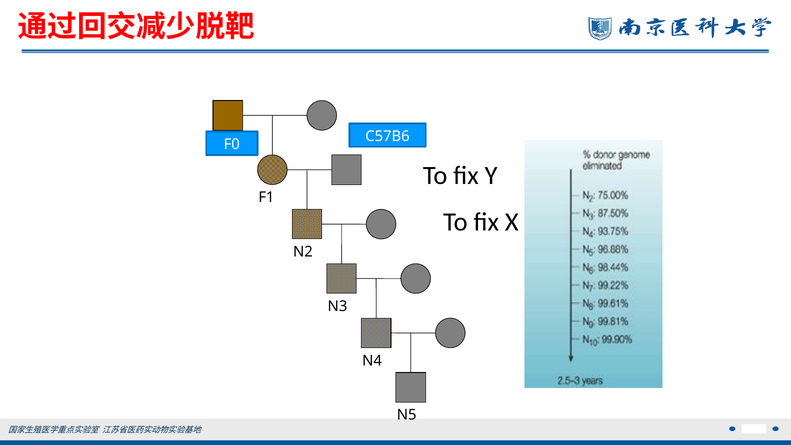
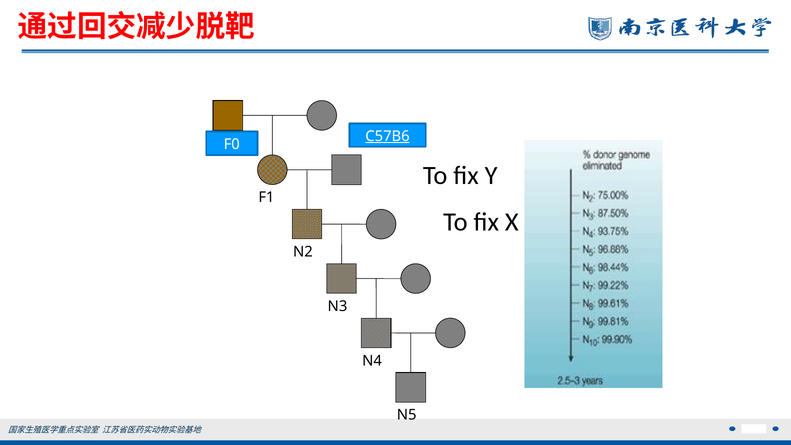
C57B6 underline: none -> present (388, 136)
